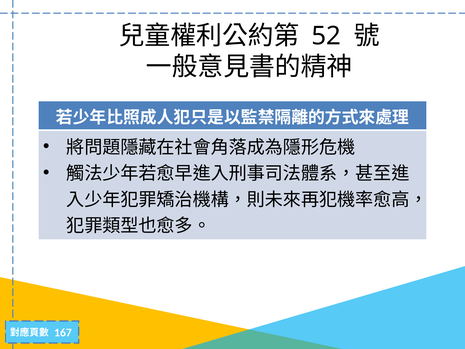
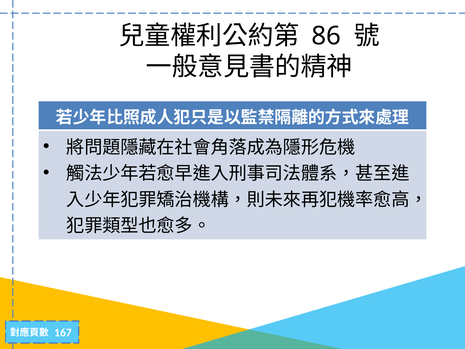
52: 52 -> 86 (326, 36)
